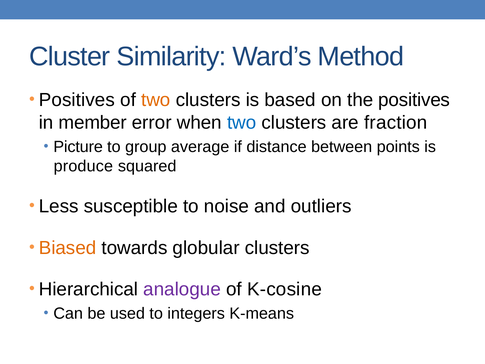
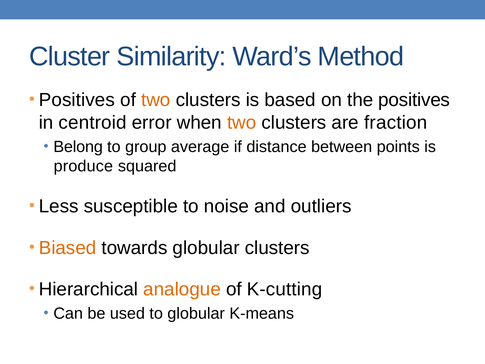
member: member -> centroid (93, 123)
two colour: blue -> orange (242, 123)
Picture: Picture -> Belong (78, 147)
analogue colour: purple -> orange (182, 289)
K-cosine: K-cosine -> K-cutting (285, 289)
to integers: integers -> globular (196, 313)
